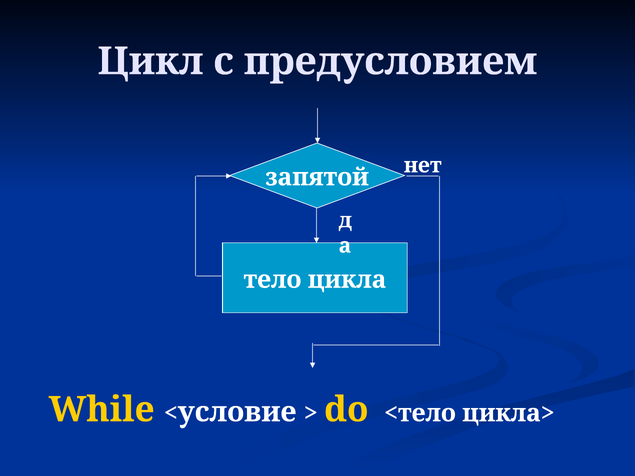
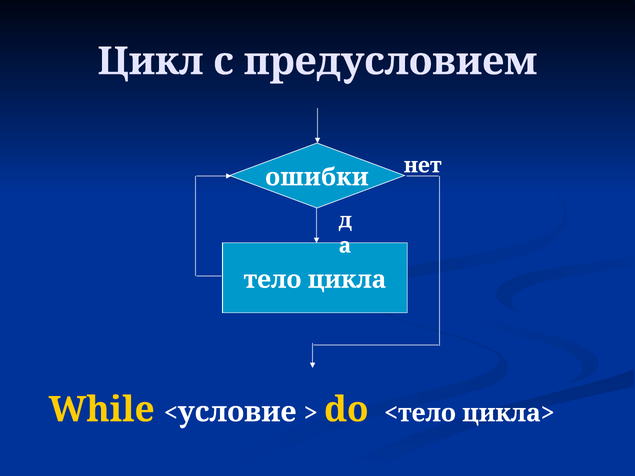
запятой: запятой -> ошибки (317, 177)
